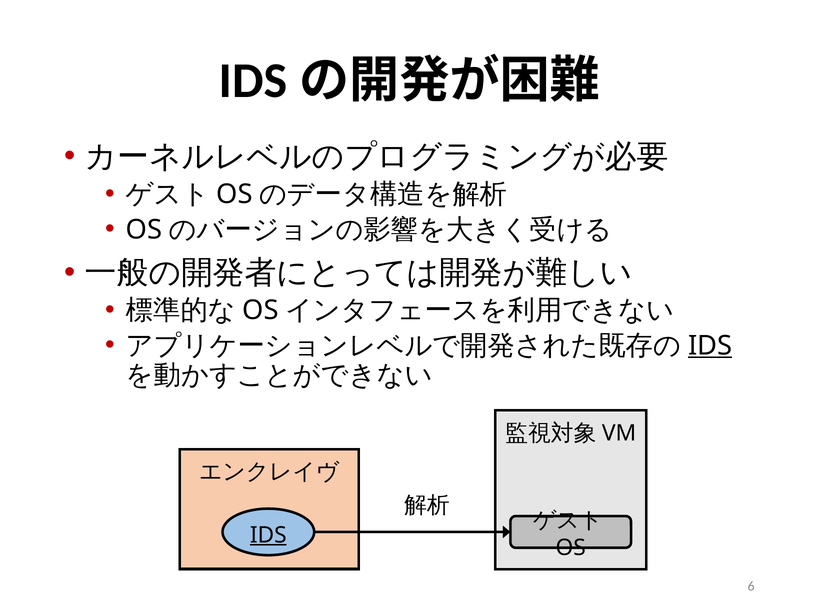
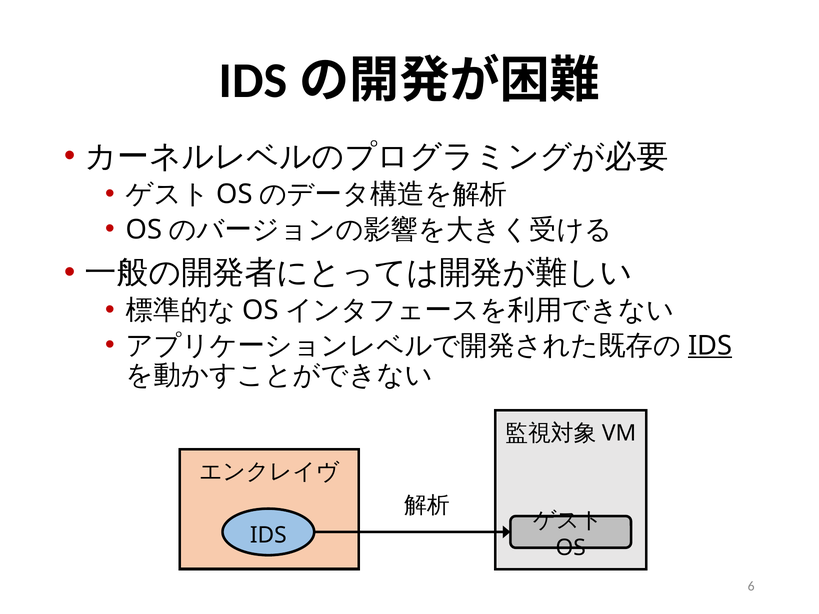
IDS underline: present -> none (268, 535)
